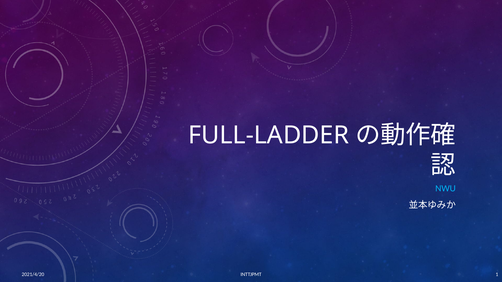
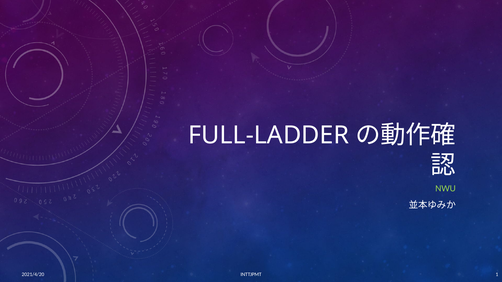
NWU colour: light blue -> light green (446, 189)
